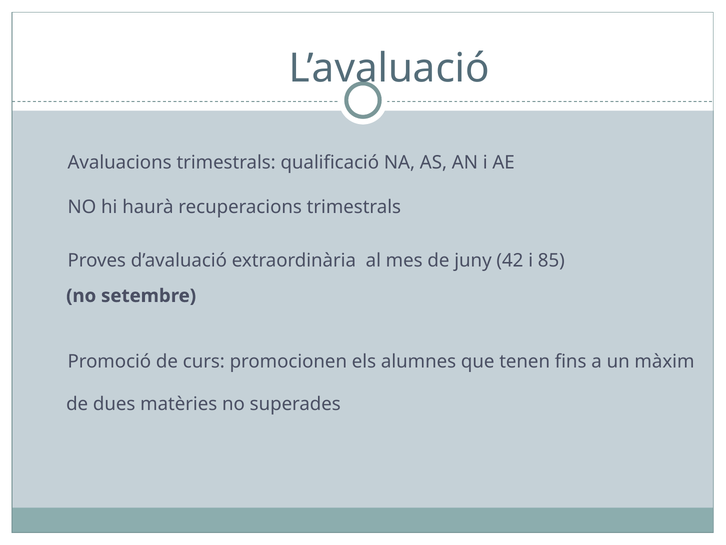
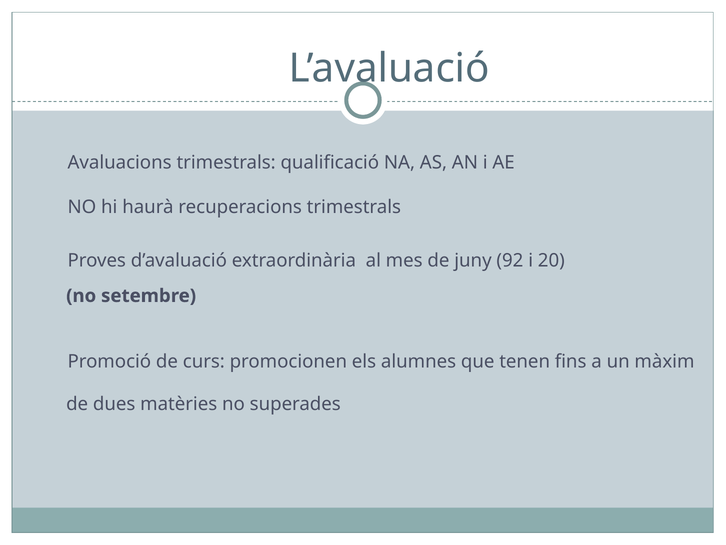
42: 42 -> 92 (510, 261)
85: 85 -> 20 (551, 261)
